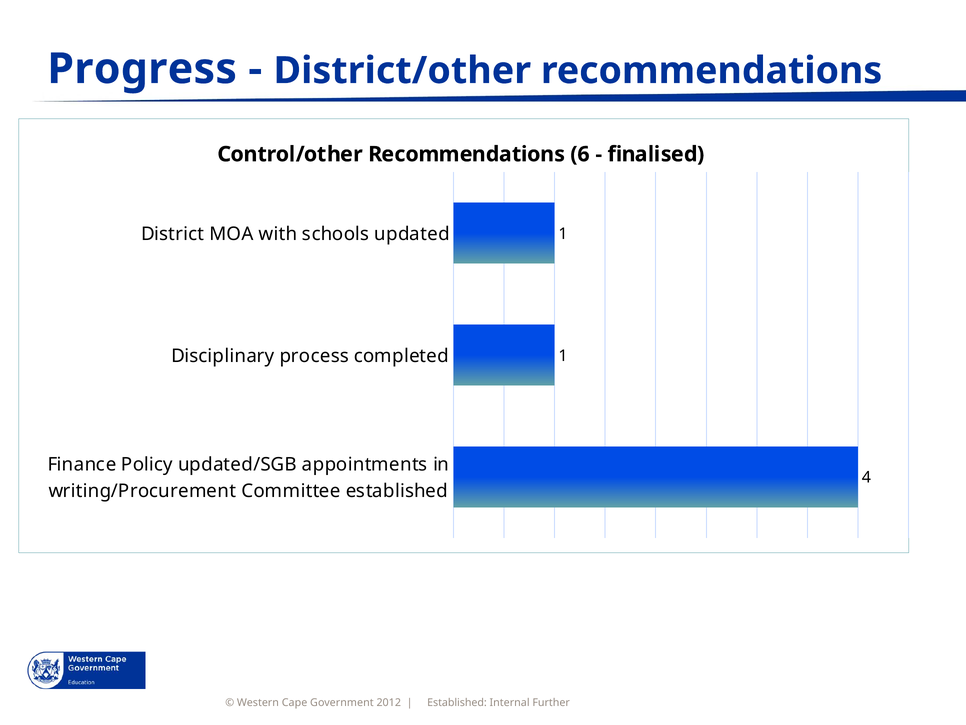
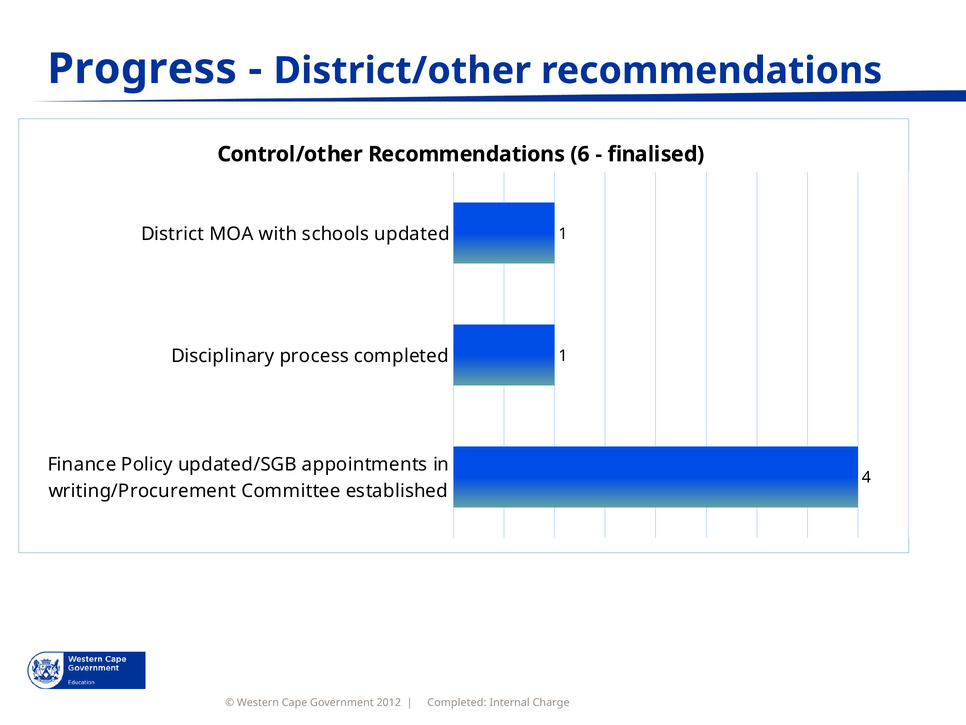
Established: Established -> Completed (457, 702)
Further: Further -> Charge (551, 702)
